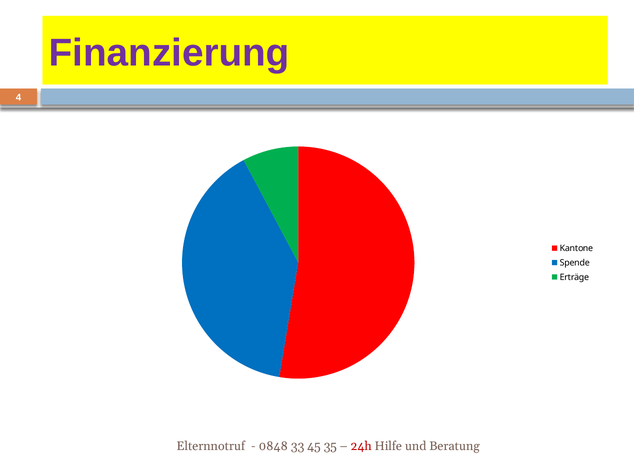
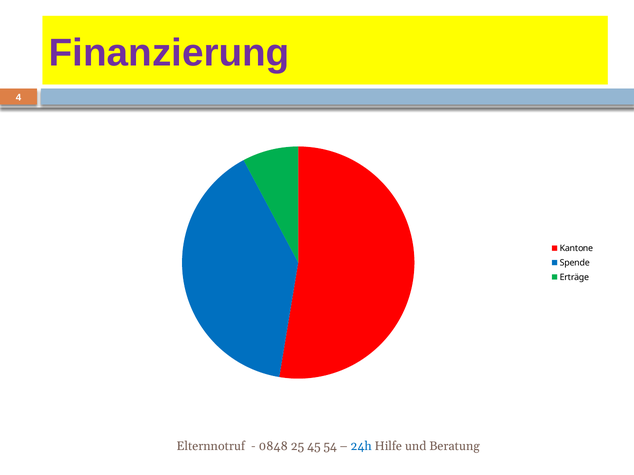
33: 33 -> 25 (298, 447)
35: 35 -> 54 (330, 447)
24h colour: red -> blue (361, 447)
